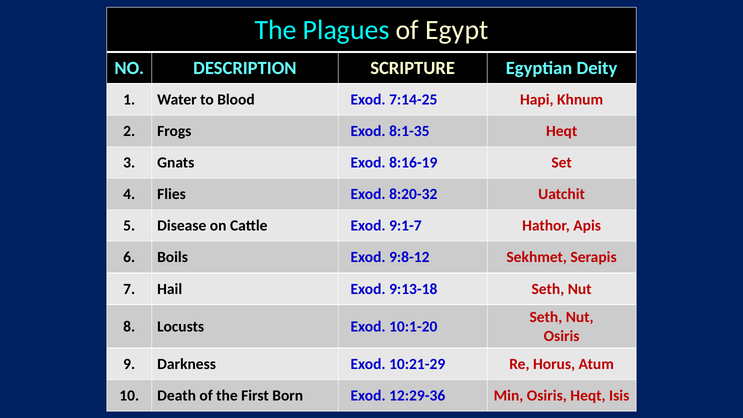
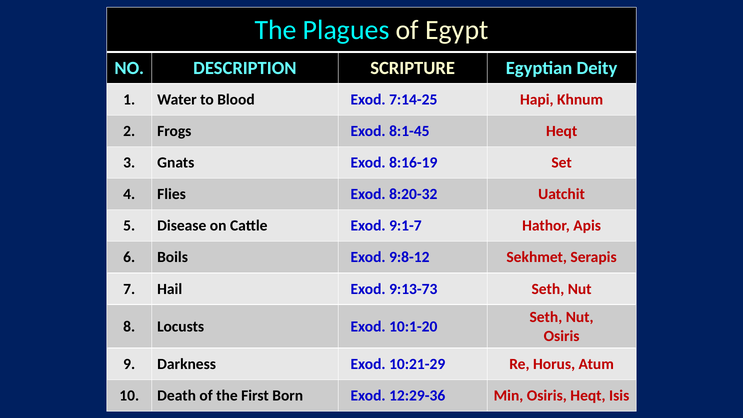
8:1-35: 8:1-35 -> 8:1-45 (409, 131)
9:13-18: 9:13-18 -> 9:13-73 (413, 289)
